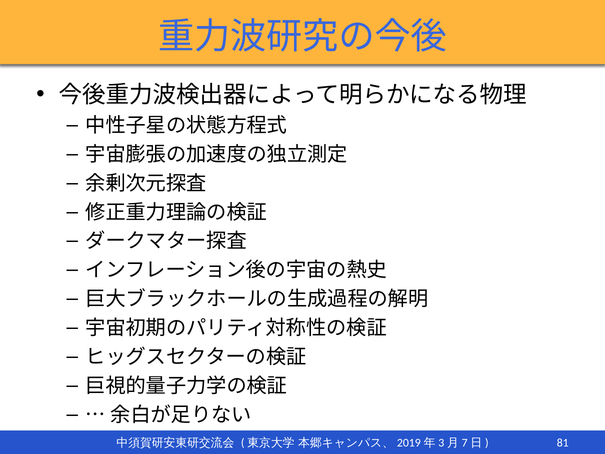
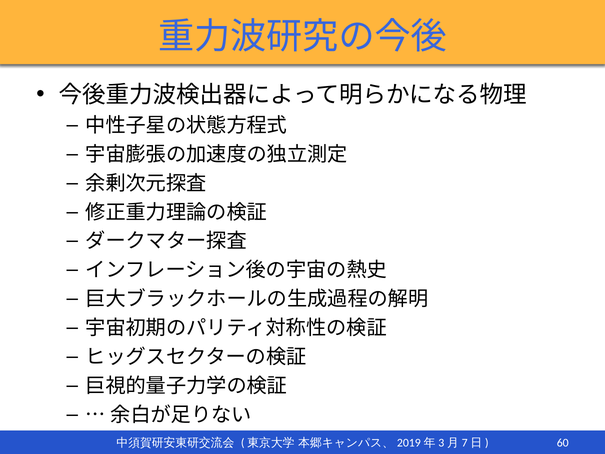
81: 81 -> 60 (563, 443)
